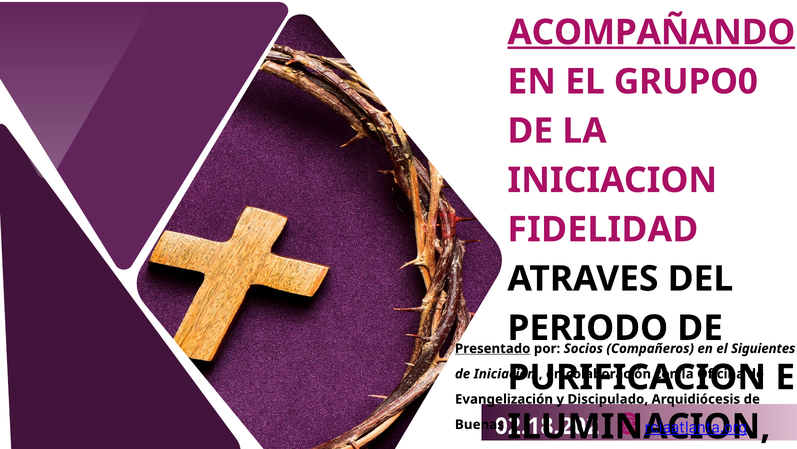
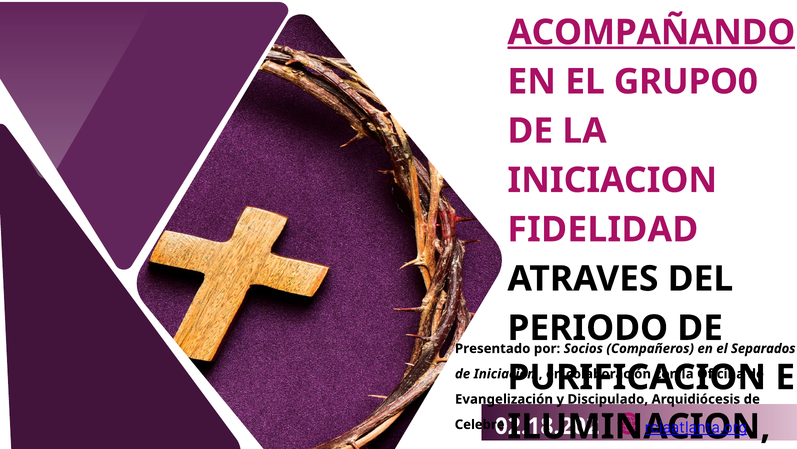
Presentado underline: present -> none (493, 348)
Siguientes: Siguientes -> Separados (763, 348)
Buenas: Buenas -> Celebre (480, 424)
